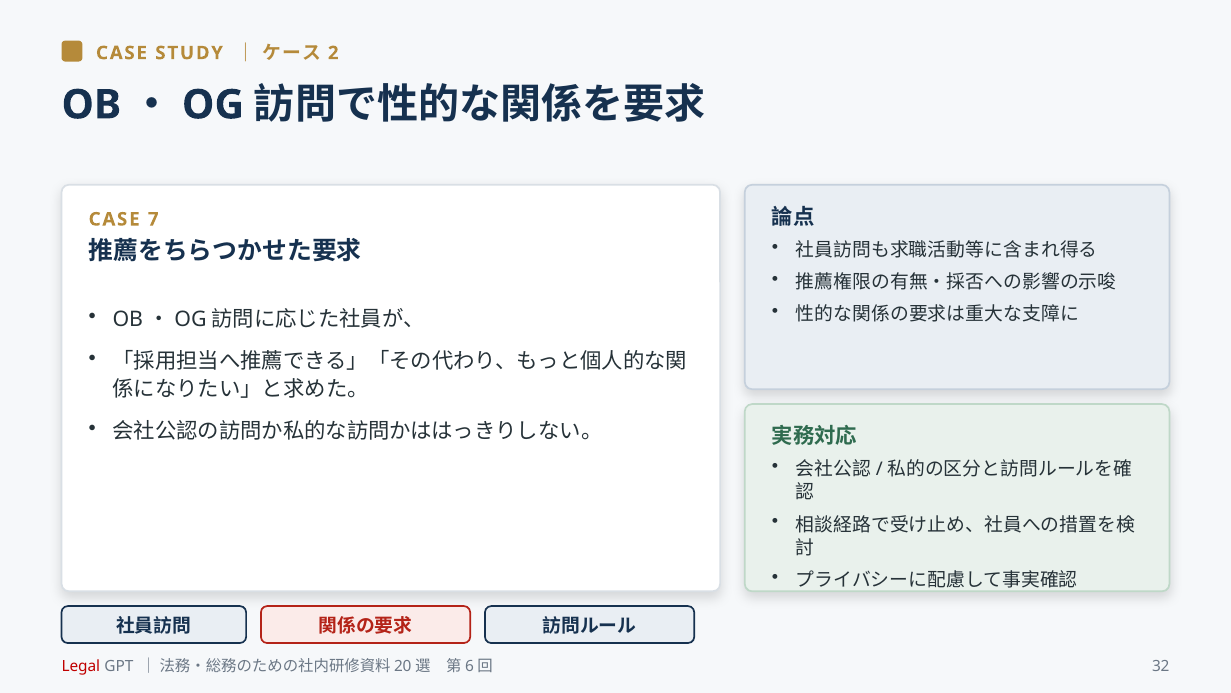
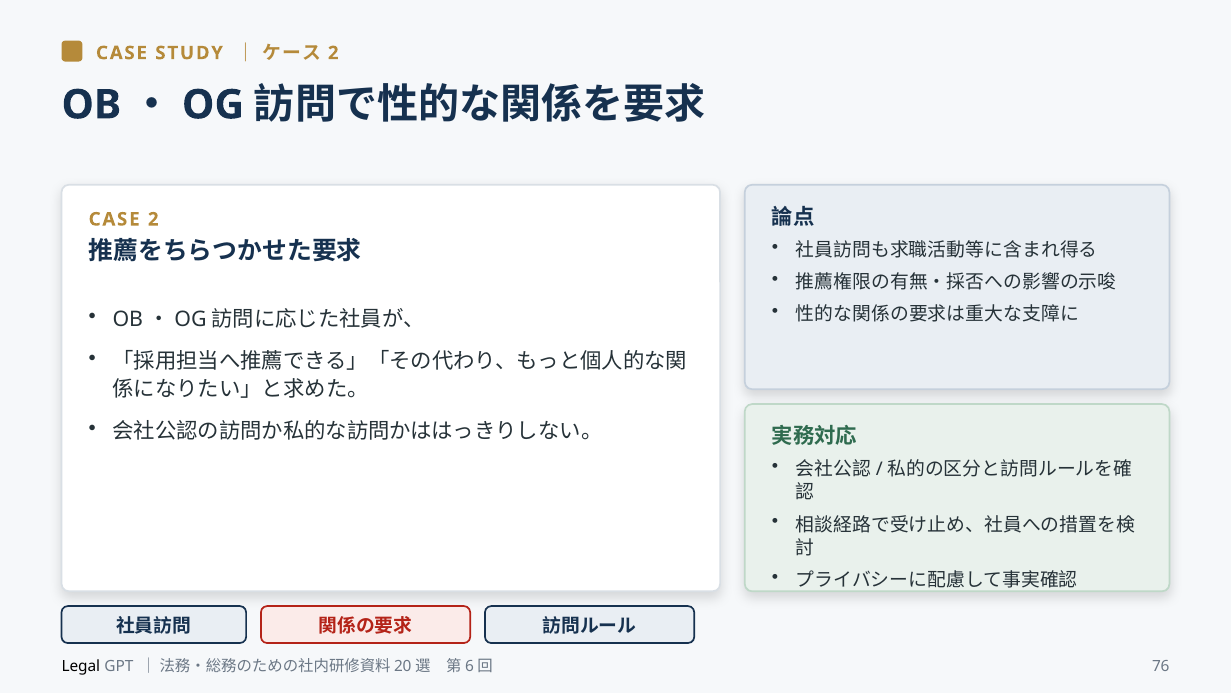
CASE 7: 7 -> 2 (153, 219)
Legal colour: red -> black (81, 666)
32: 32 -> 76 (1161, 666)
